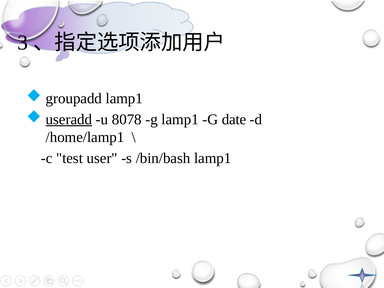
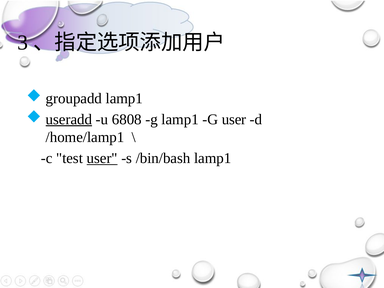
8078: 8078 -> 6808 (127, 119)
G date: date -> user (234, 119)
user underline: none -> present (102, 158)
